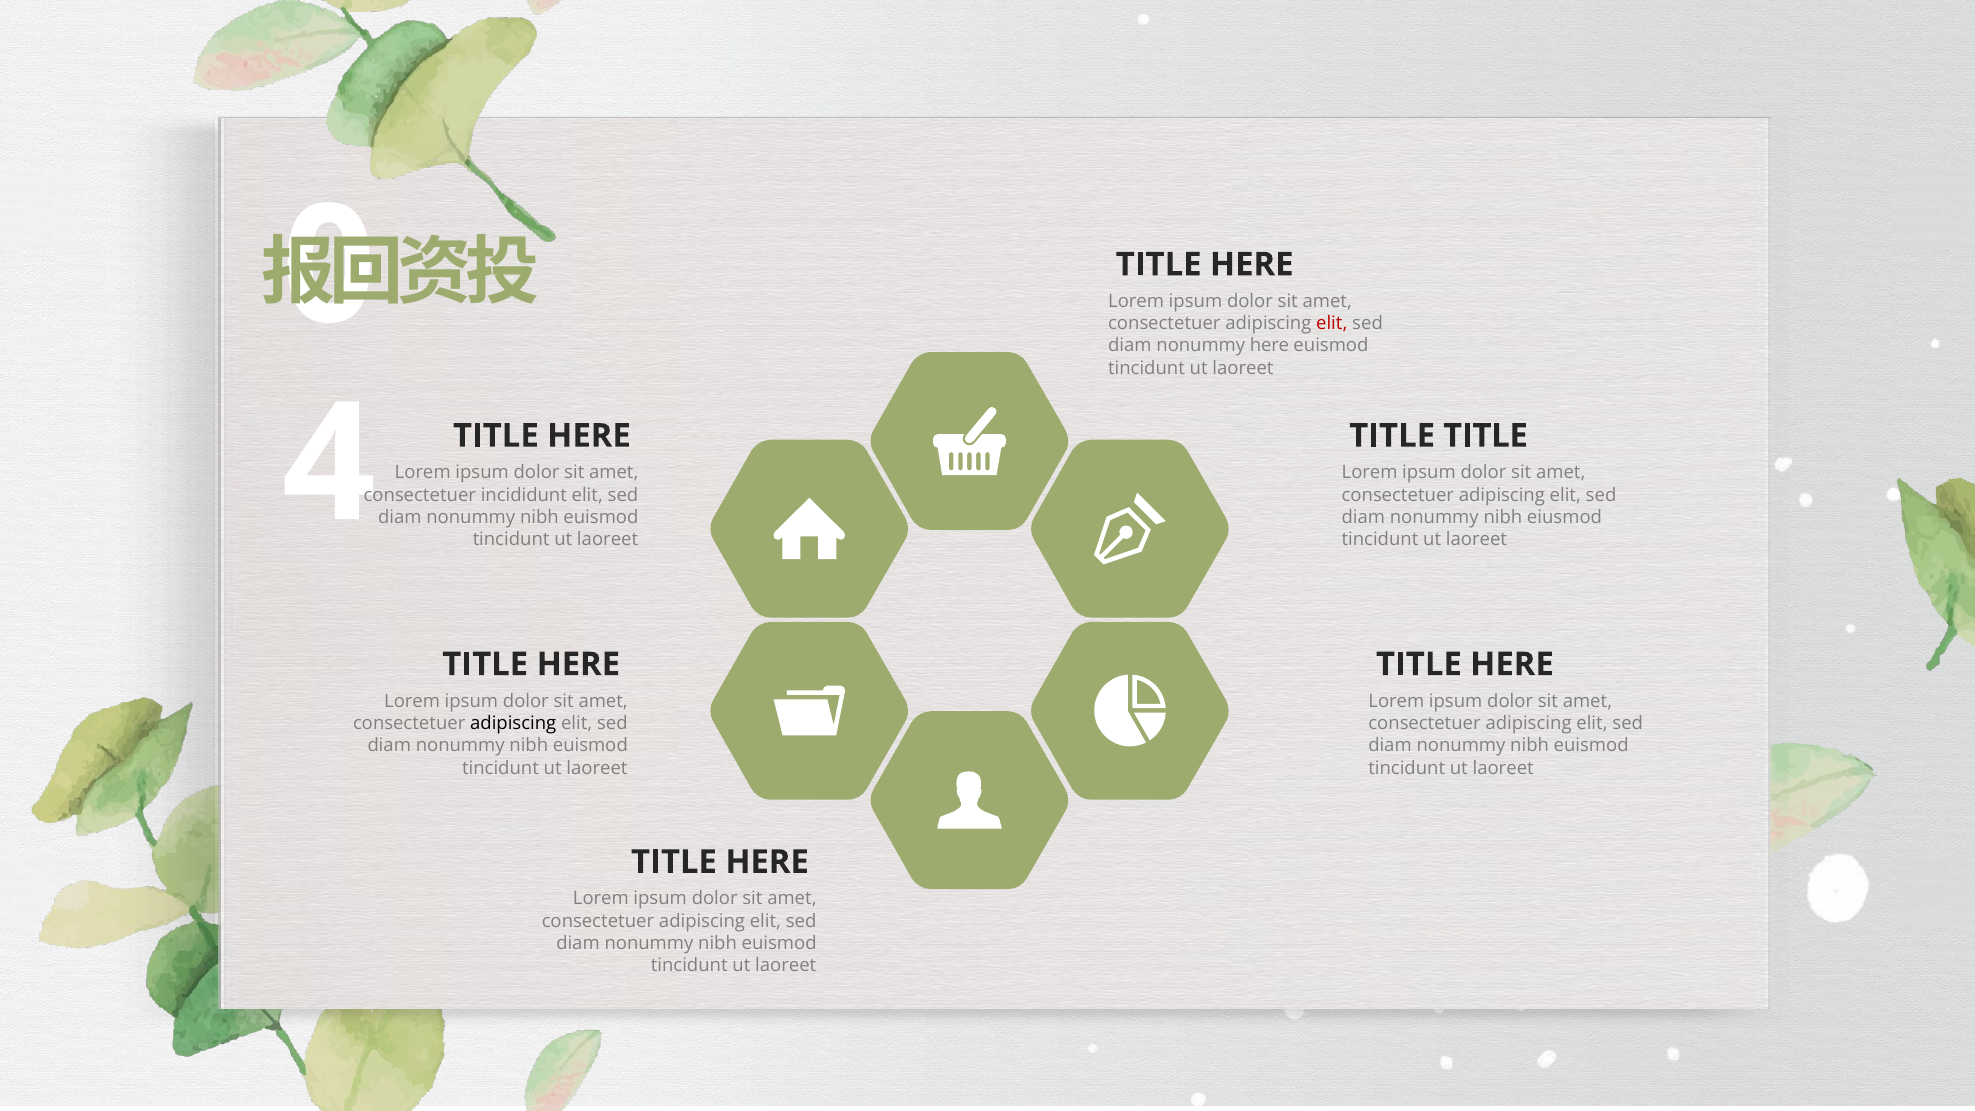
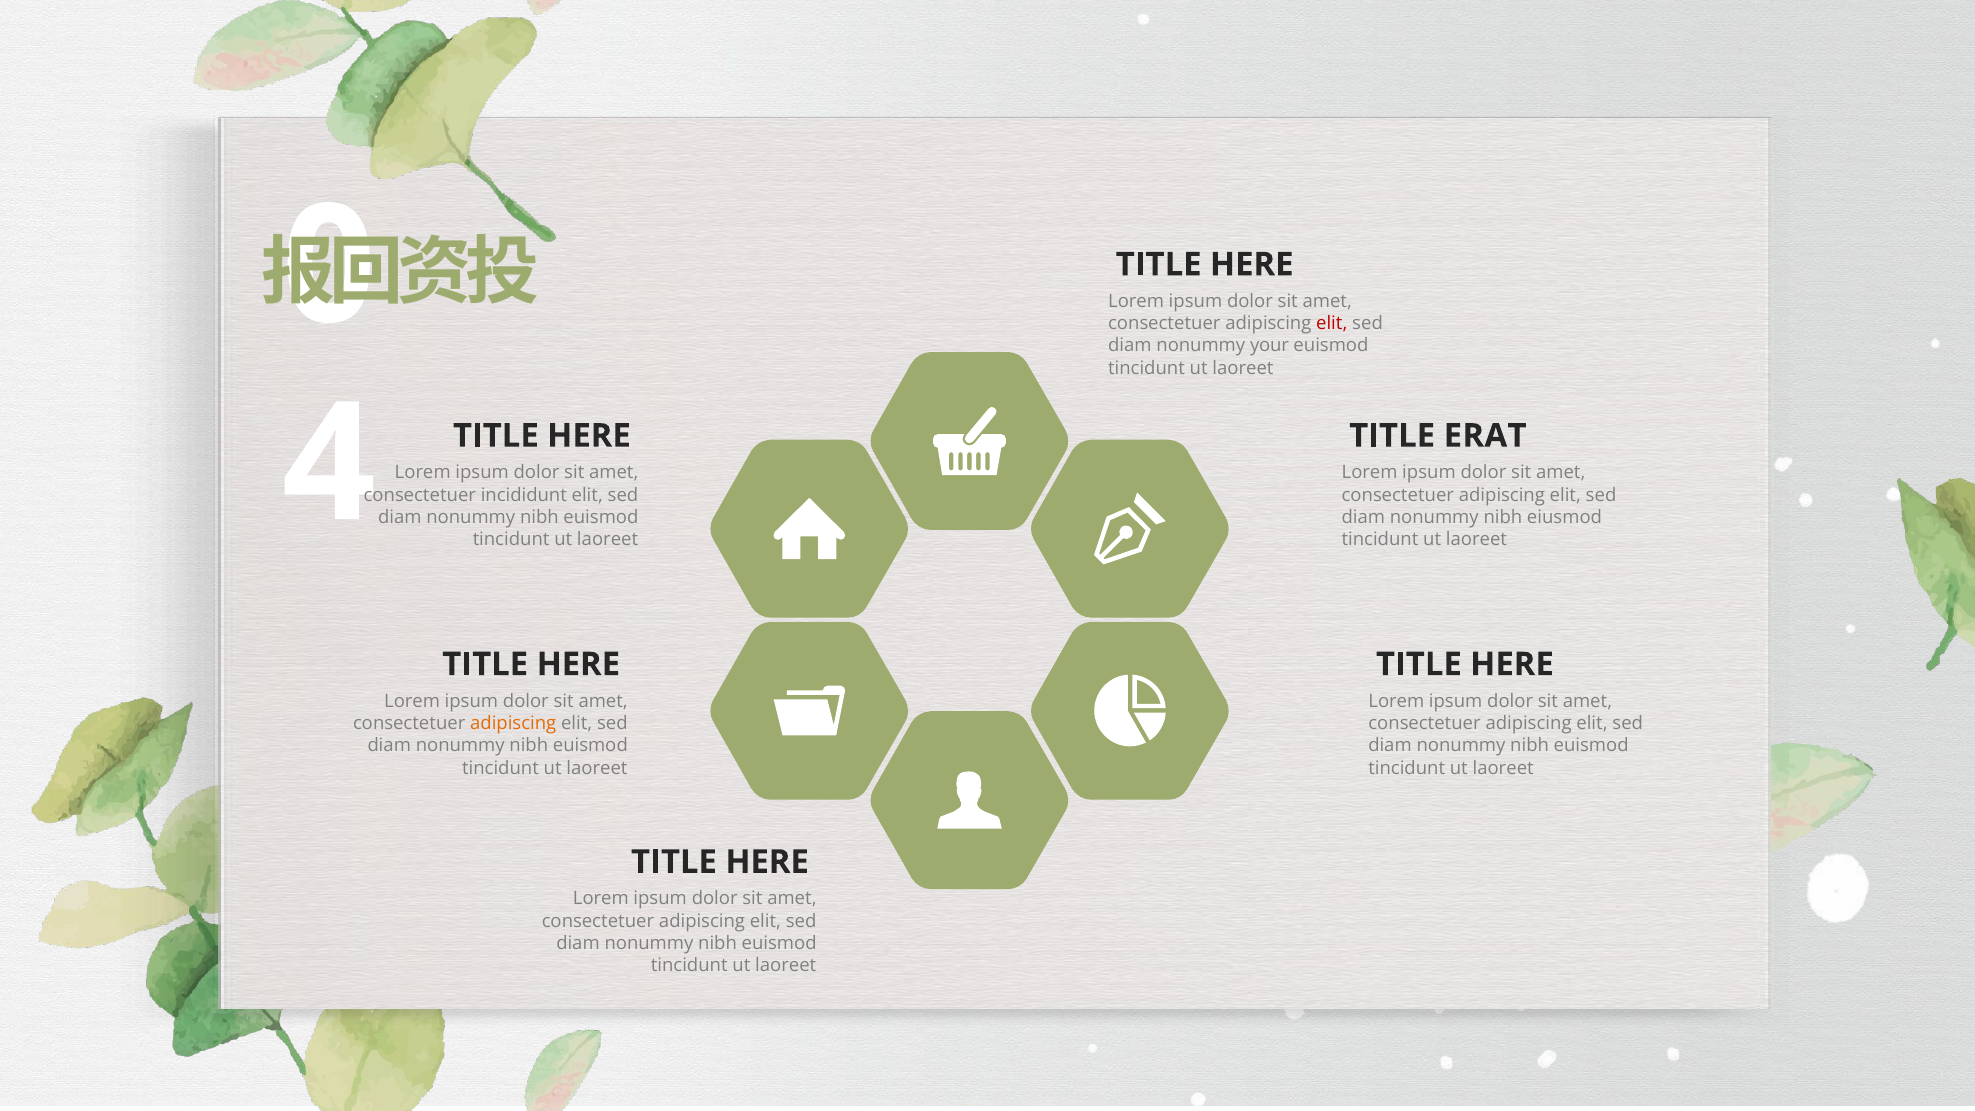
nonummy here: here -> your (1269, 346)
TITLE TITLE: TITLE -> ERAT (1485, 436)
adipiscing colour: black -> orange (513, 723)
